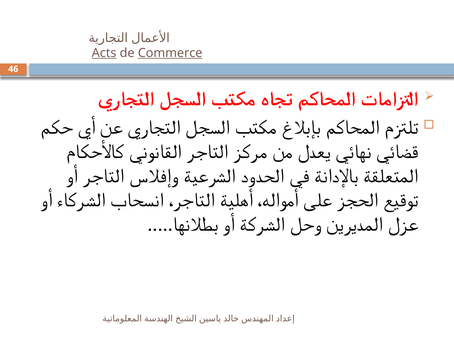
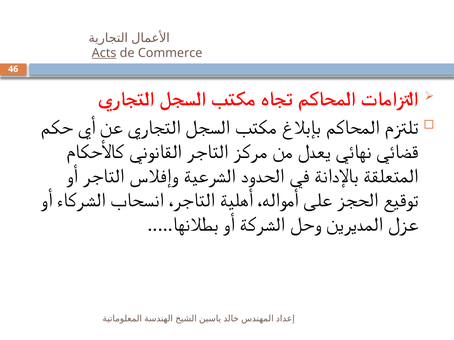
Commerce underline: present -> none (170, 53)
